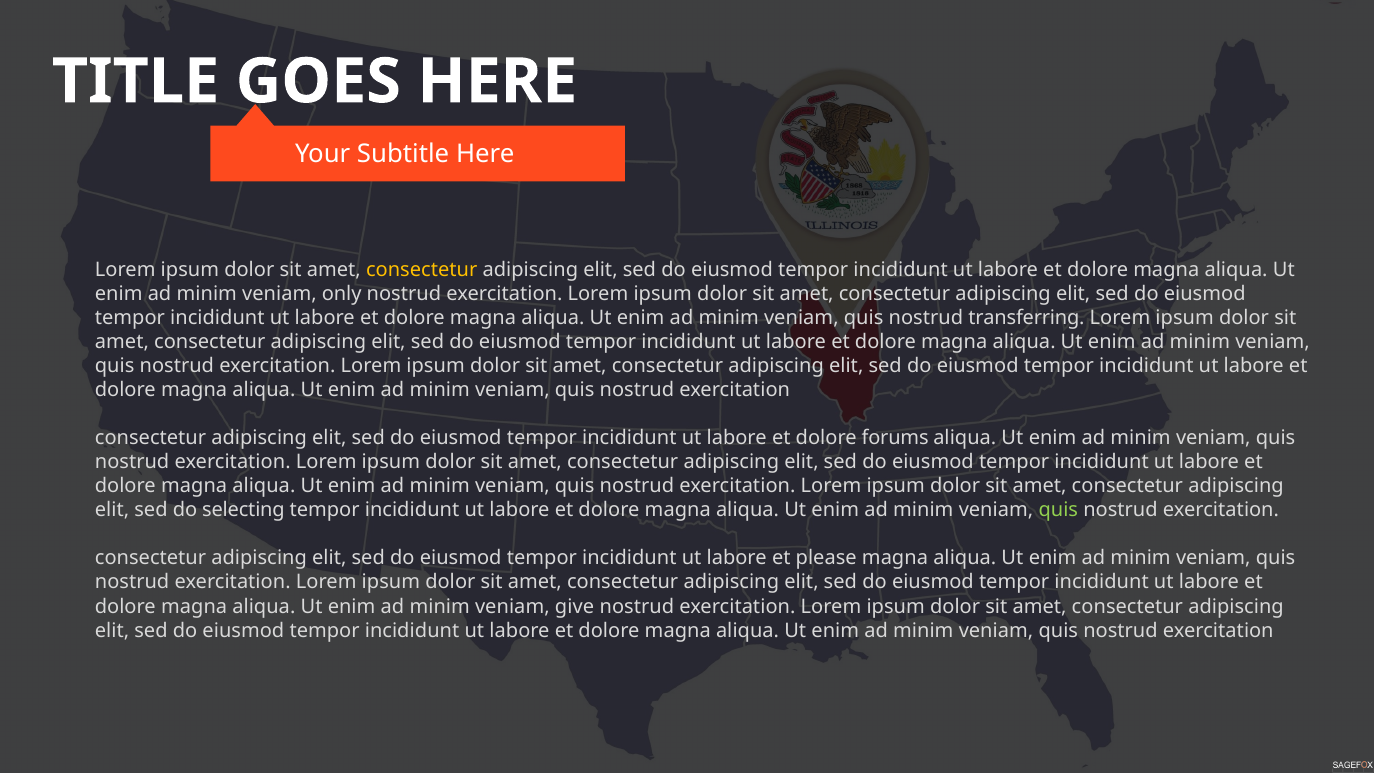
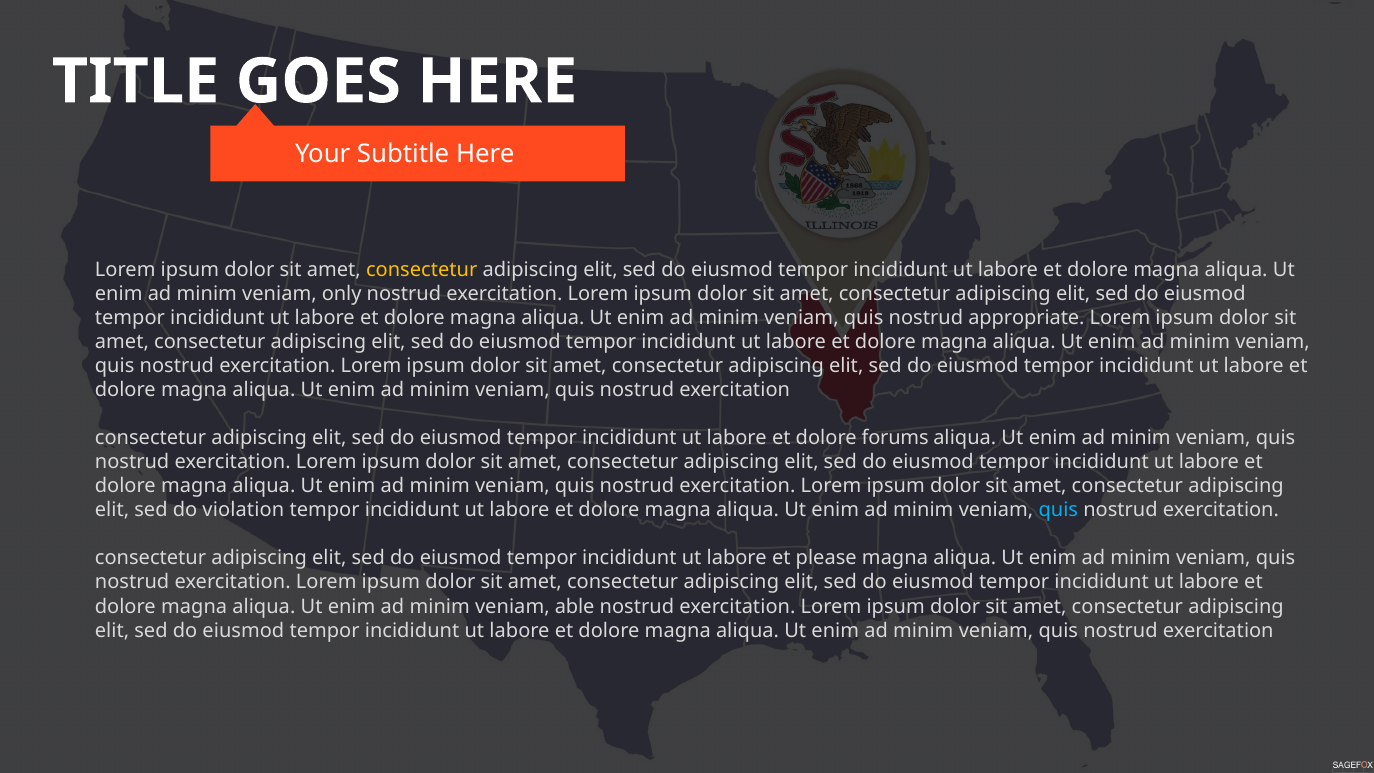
transferring: transferring -> appropriate (1026, 318)
selecting: selecting -> violation (243, 510)
quis colour: light green -> light blue (1058, 510)
give: give -> able (575, 606)
